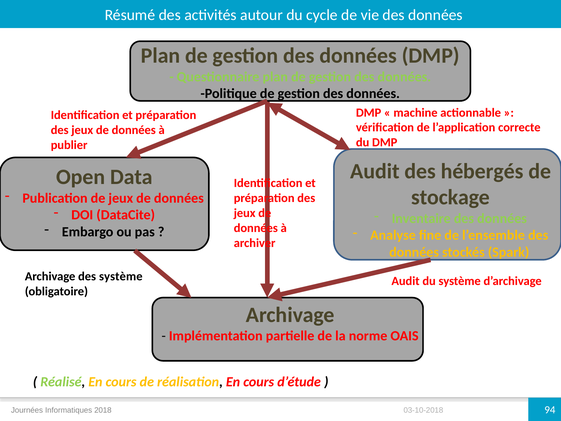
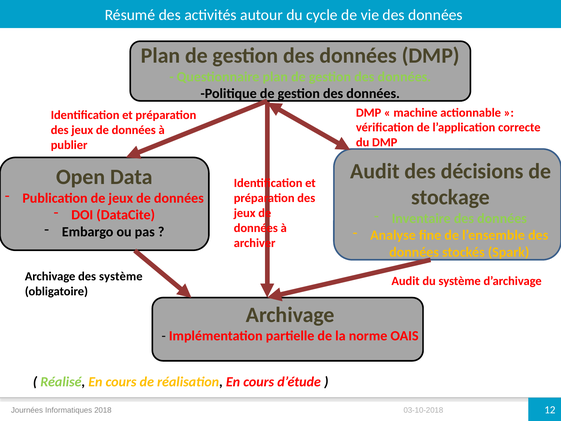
hébergés: hébergés -> décisions (482, 171)
94: 94 -> 12 (550, 410)
